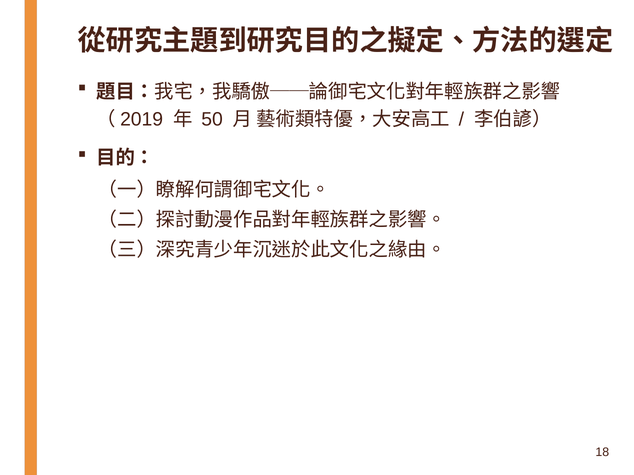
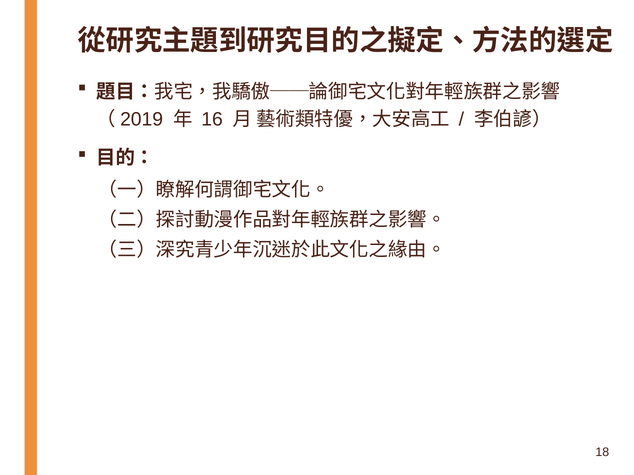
50: 50 -> 16 (212, 120)
